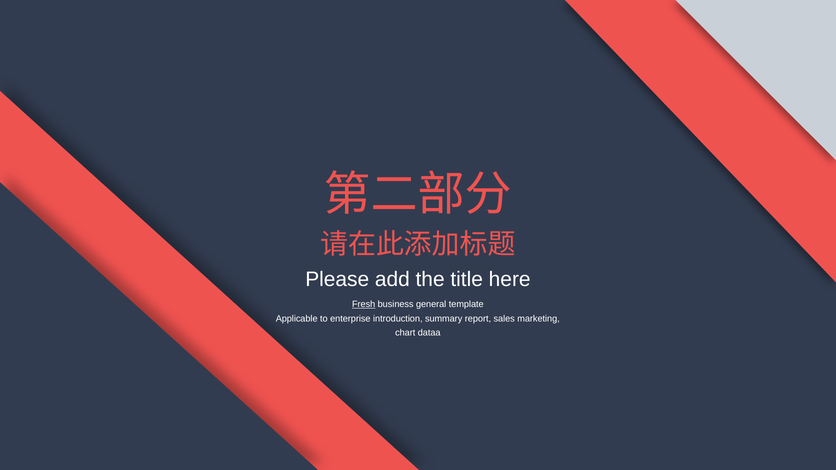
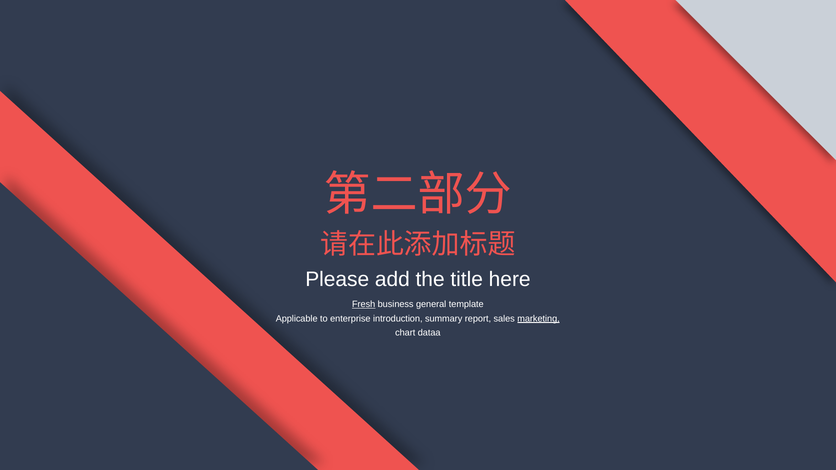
marketing underline: none -> present (539, 319)
